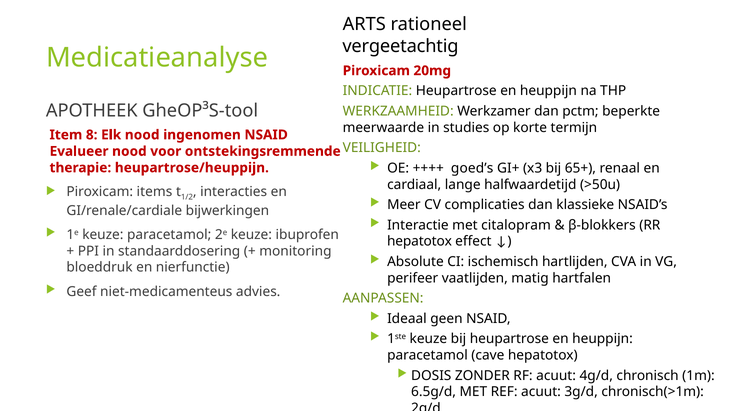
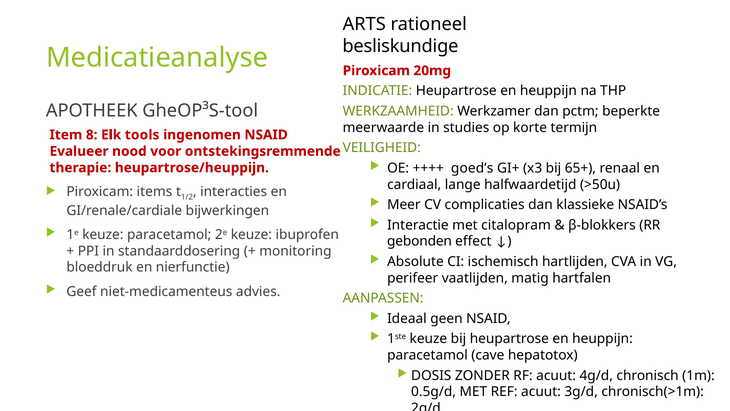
vergeetachtig: vergeetachtig -> besliskundige (400, 46)
Elk nood: nood -> tools (142, 135)
hepatotox: hepatotox -> gebonden (419, 241)
6.5g/d: 6.5g/d -> 0.5g/d (434, 392)
